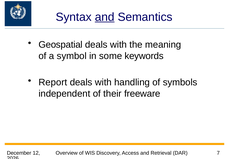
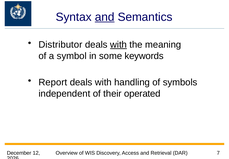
Geospatial: Geospatial -> Distributor (60, 44)
with underline: none -> present (118, 44)
freeware: freeware -> operated (142, 93)
